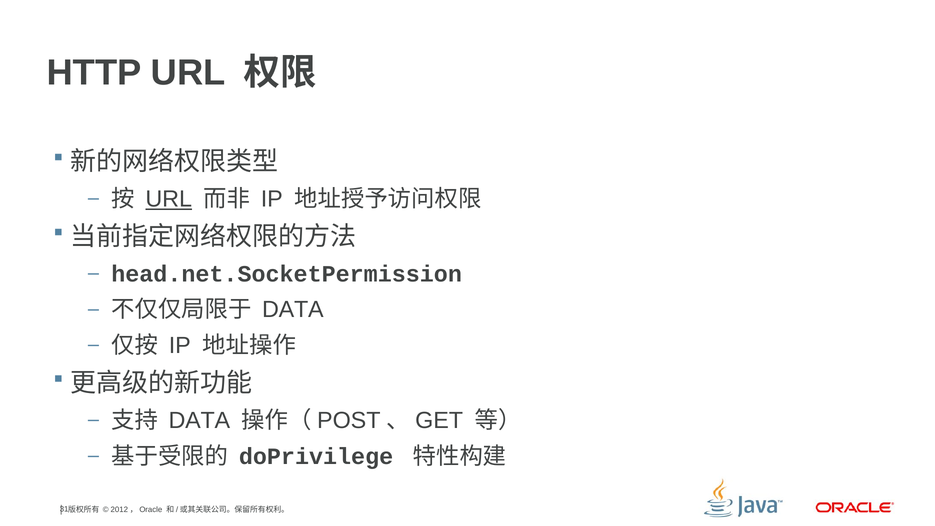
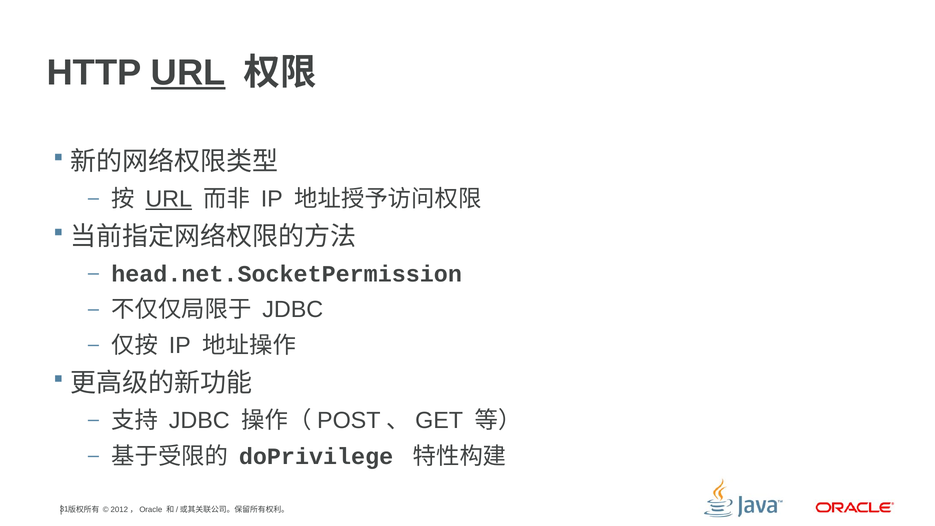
URL underline: none -> present (188, 73)
DATA: DATA -> JDBC (293, 310)
DATA: DATA -> JDBC (199, 420)
